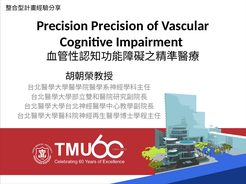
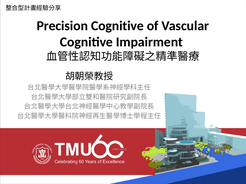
Precision Precision: Precision -> Cognitive (117, 26)
